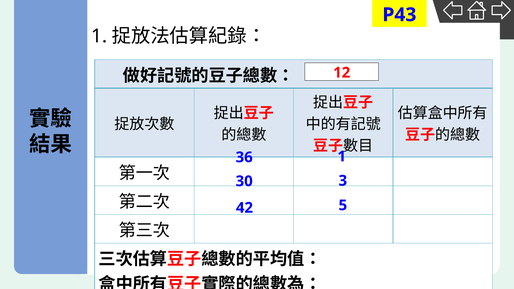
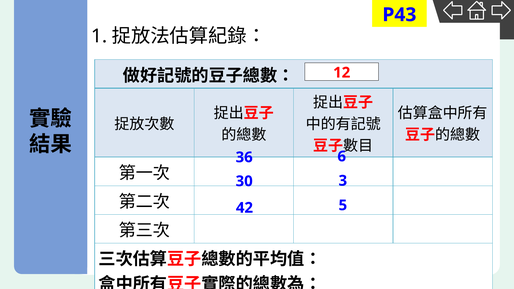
36 1: 1 -> 6 (342, 157)
